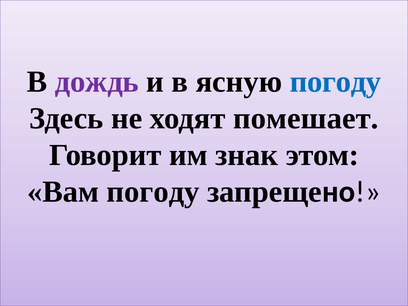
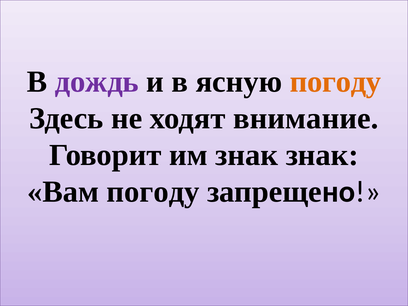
погоду colour: blue -> orange (335, 82)
помешает: помешает -> внимание (306, 118)
знак этом: этом -> знак (322, 155)
